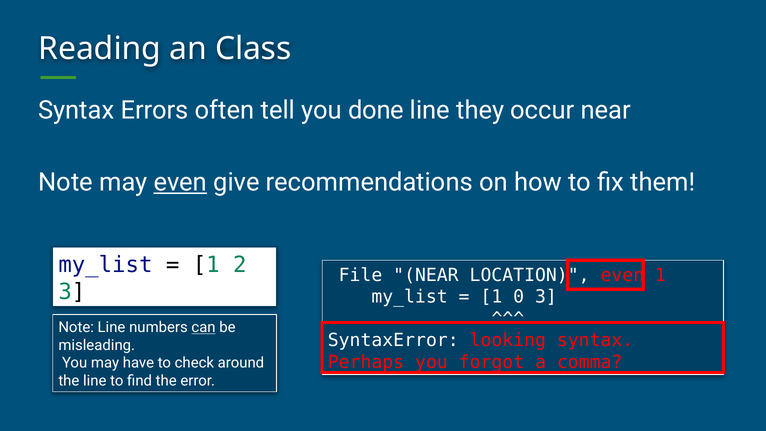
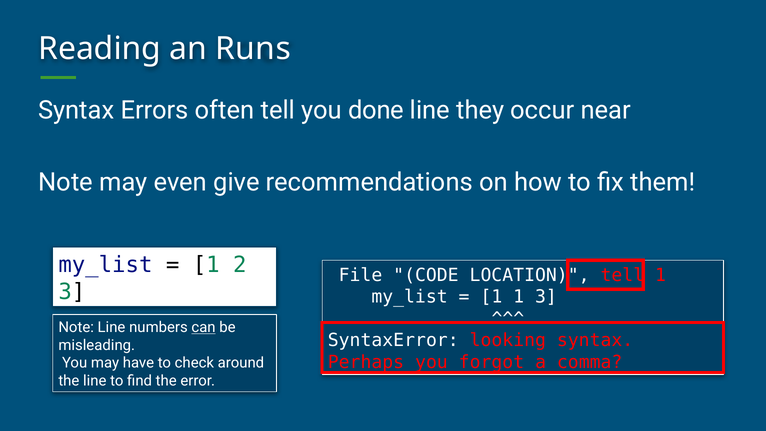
Class: Class -> Runs (253, 49)
even underline: present -> none (180, 182)
File NEAR: NEAR -> CODE (426, 275)
LOCATION even: even -> tell (622, 275)
1 0: 0 -> 1 (519, 297)
